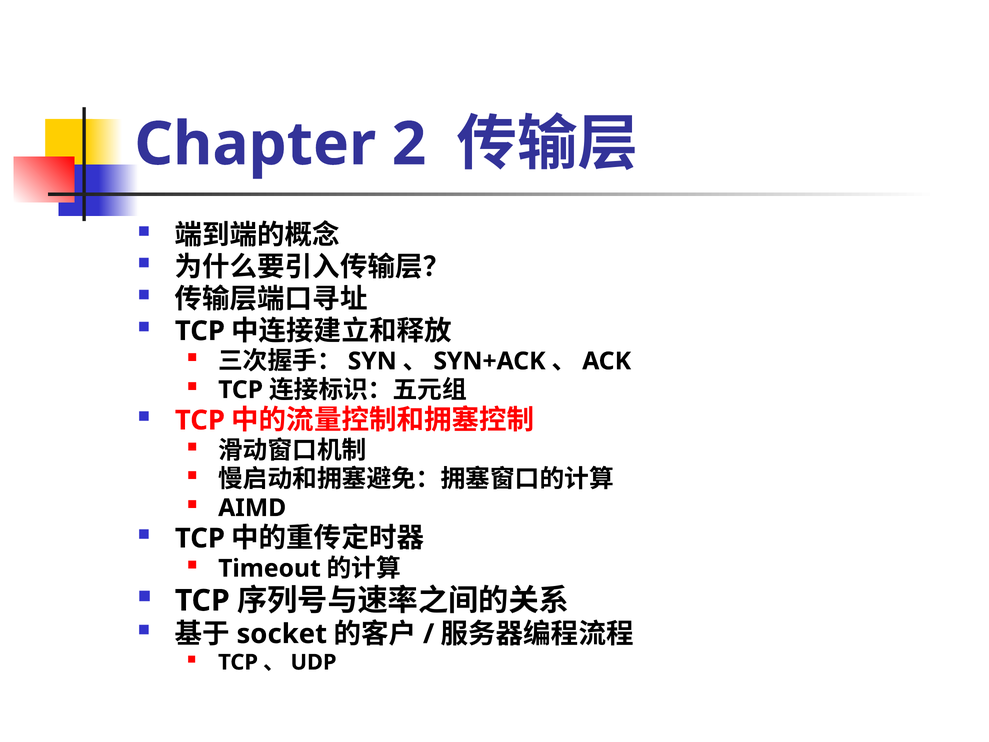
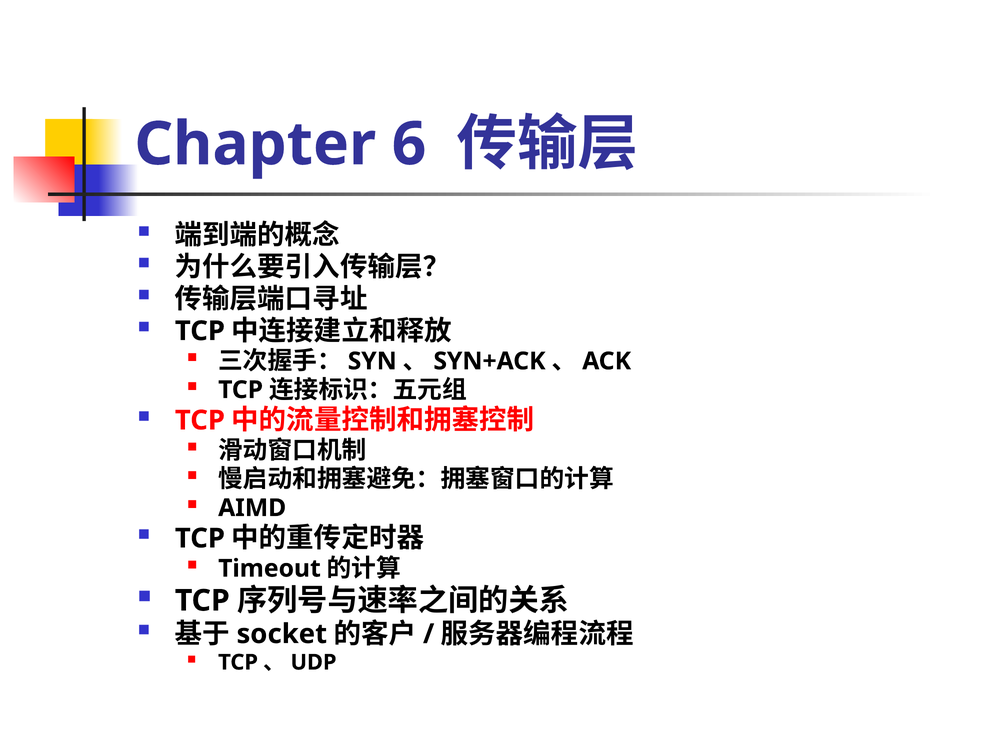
2: 2 -> 6 (409, 144)
